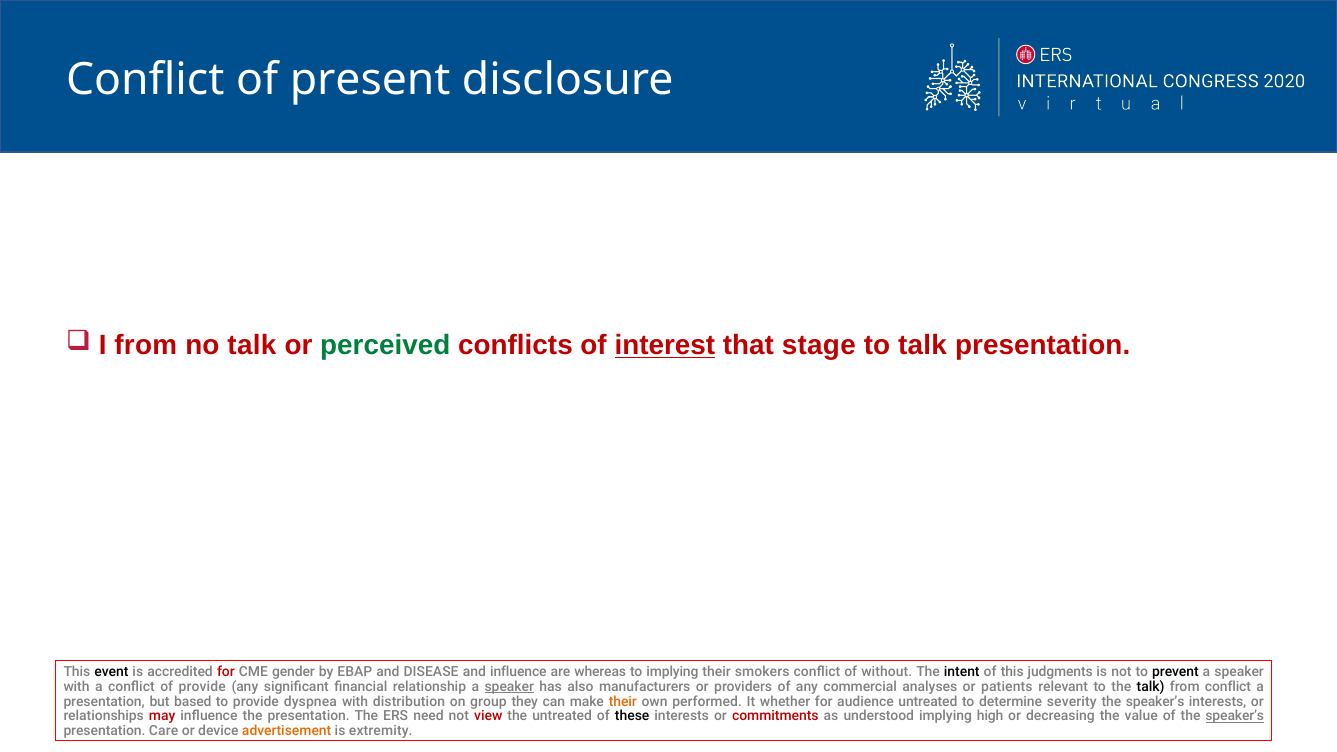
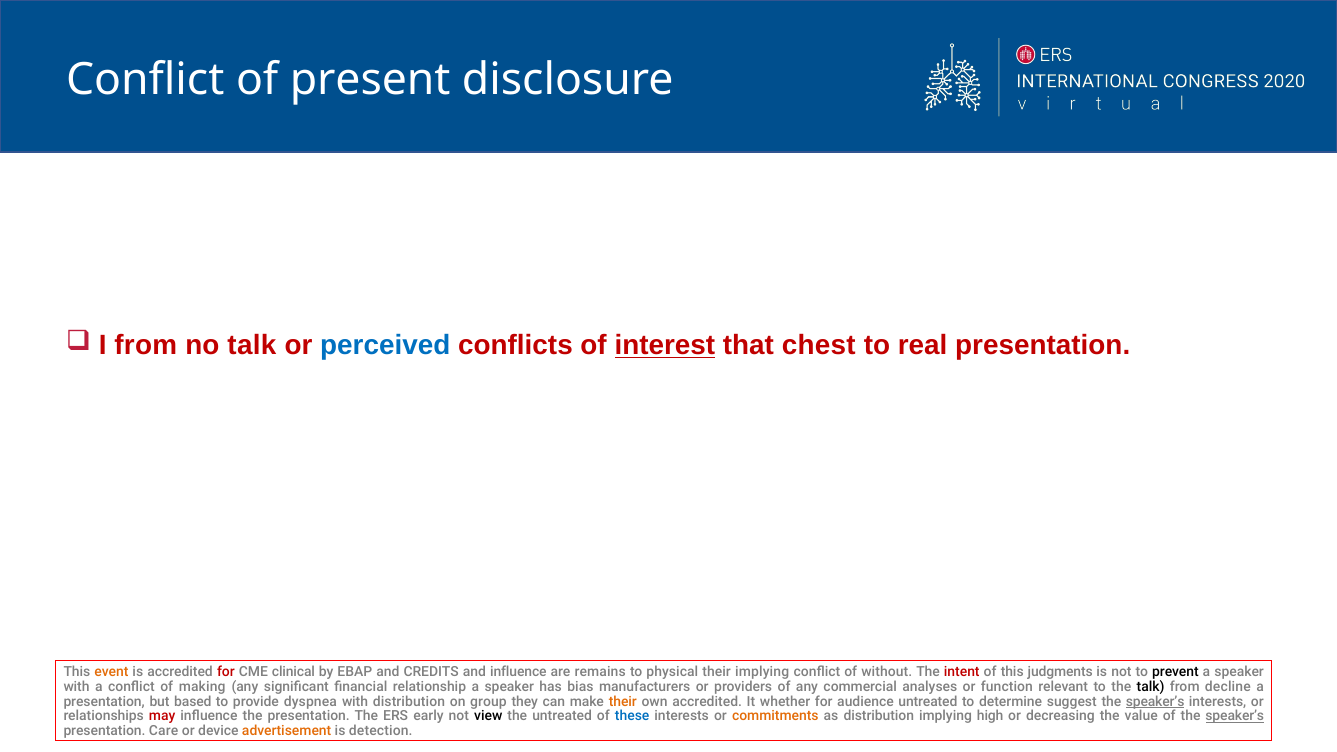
perceived colour: green -> blue (385, 346)
stage: stage -> chest (819, 346)
to talk: talk -> real (923, 346)
event colour: black -> orange (111, 672)
gender: gender -> clinical (293, 672)
DISEASE: DISEASE -> CREDITS (431, 672)
whereas: whereas -> remains (600, 672)
to implying: implying -> physical (672, 672)
their smokers: smokers -> implying (762, 672)
intent colour: black -> red (962, 672)
of provide: provide -> making (202, 687)
speaker underline: present -> none (509, 687)
also: also -> bias (580, 687)
patients: patients -> function (1007, 687)
from conflict: conflict -> decline (1228, 687)
own performed: performed -> accredited (707, 702)
severity: severity -> suggest (1072, 702)
speaker’s underline: none -> present (1155, 702)
need: need -> early (428, 716)
view colour: red -> black (488, 716)
these colour: black -> blue (632, 716)
commitments colour: red -> orange (775, 716)
as understood: understood -> distribution (879, 716)
extremity: extremity -> detection (381, 731)
